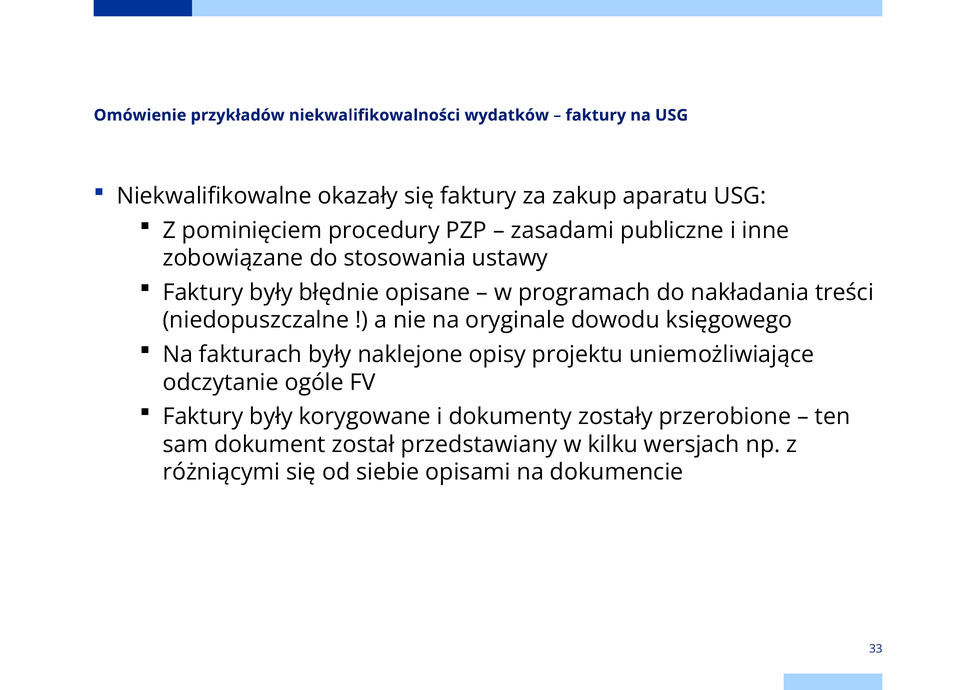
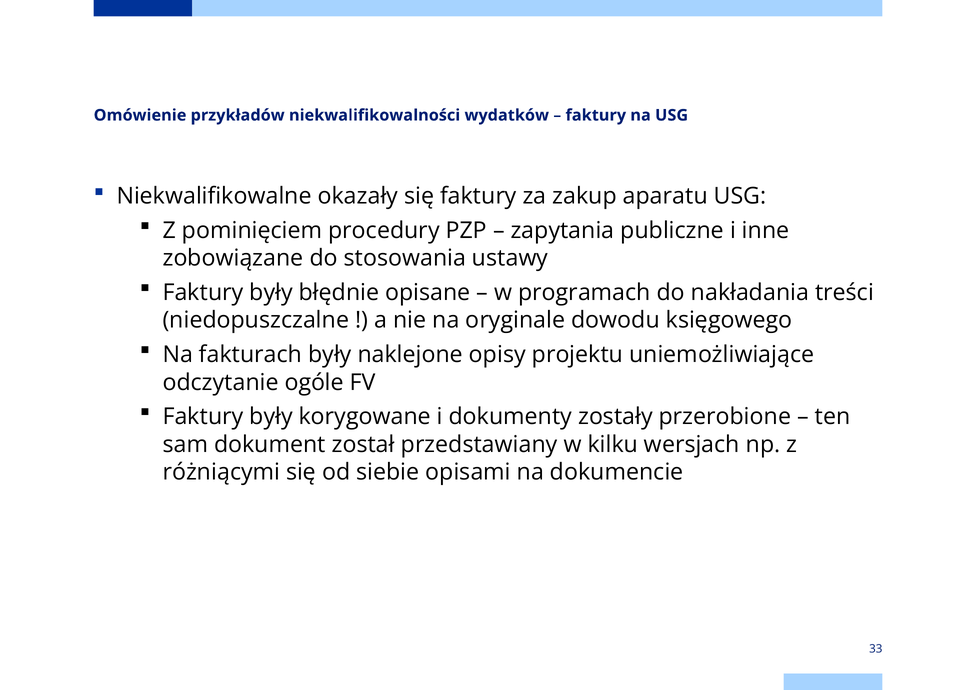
zasadami: zasadami -> zapytania (562, 231)
